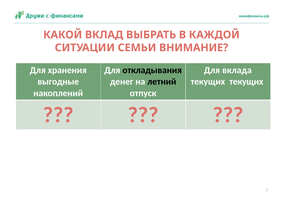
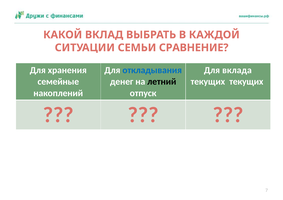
ВНИМАНИЕ: ВНИМАНИЕ -> СРАВНЕНИЕ (194, 48)
откладывания colour: black -> blue (152, 70)
выгодные: выгодные -> семейные (58, 82)
